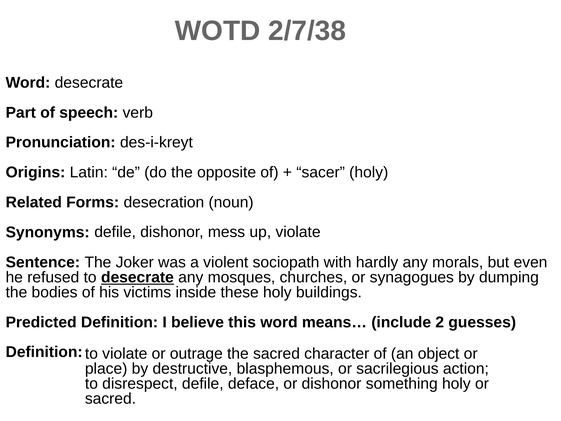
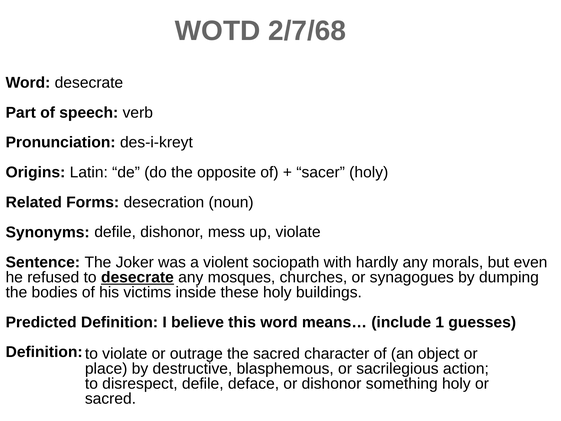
2/7/38: 2/7/38 -> 2/7/68 (307, 31)
2: 2 -> 1 (440, 322)
